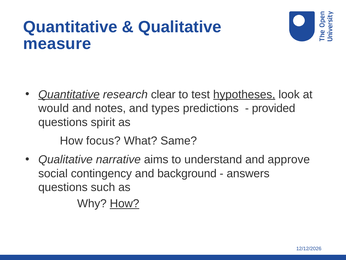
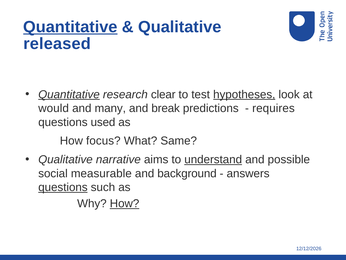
Quantitative underline: none -> present (70, 27)
measure: measure -> released (57, 44)
notes: notes -> many (110, 108)
types: types -> break (166, 108)
provided: provided -> requires (273, 108)
spirit: spirit -> used (103, 122)
understand underline: none -> present (213, 159)
approve: approve -> possible (289, 159)
contingency: contingency -> measurable (101, 173)
questions underline: none -> present (63, 187)
